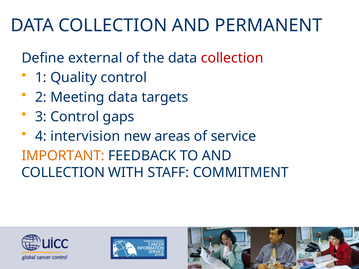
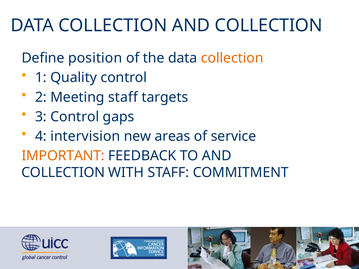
COLLECTION AND PERMANENT: PERMANENT -> COLLECTION (269, 25)
external: external -> position (95, 58)
collection colour: red -> orange (232, 58)
Meeting data: data -> staff (123, 97)
